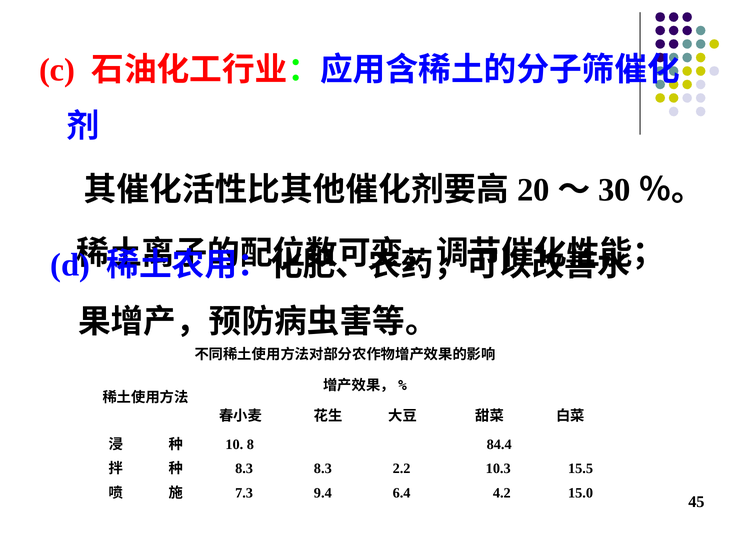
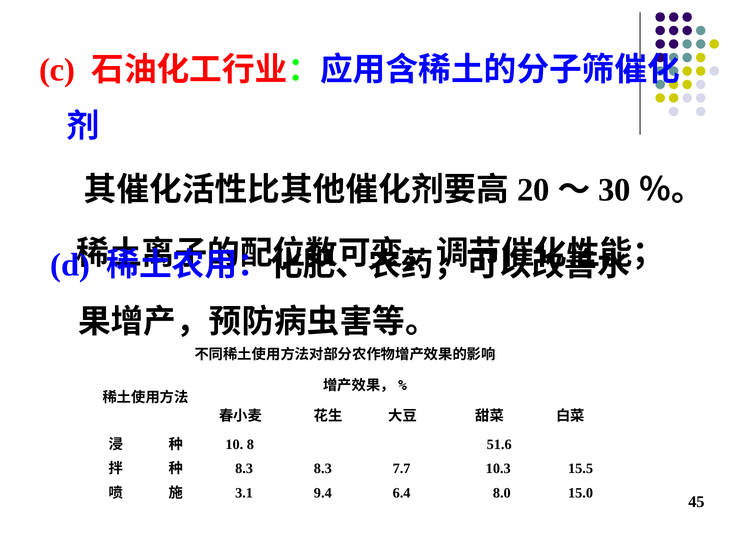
84.4: 84.4 -> 51.6 (499, 445)
2.2: 2.2 -> 7.7 (402, 469)
7.3: 7.3 -> 3.1 (244, 493)
4.2: 4.2 -> 8.0 (502, 493)
